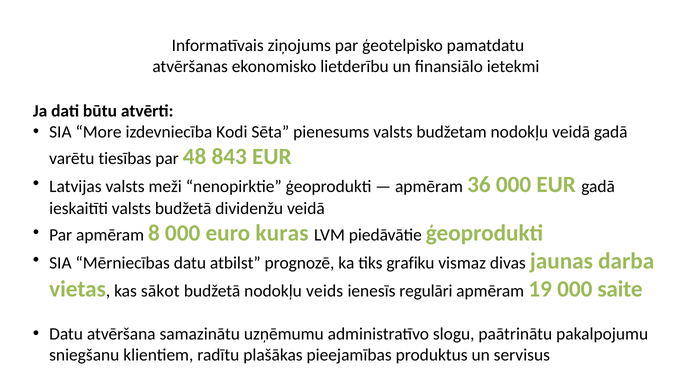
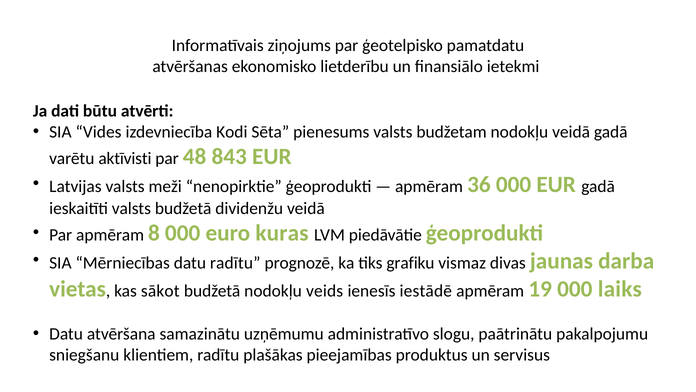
More: More -> Vides (99, 132)
tiesības: tiesības -> aktīvisti (125, 158)
datu atbilst: atbilst -> radītu (235, 263)
regulāri: regulāri -> iestādē (426, 291)
saite: saite -> laiks (620, 289)
